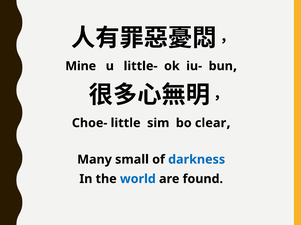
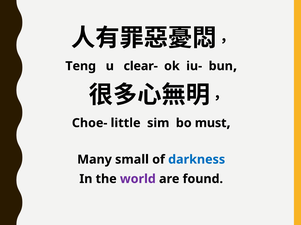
Mine: Mine -> Teng (81, 66)
little-: little- -> clear- (141, 66)
clear: clear -> must (211, 123)
world colour: blue -> purple (138, 179)
